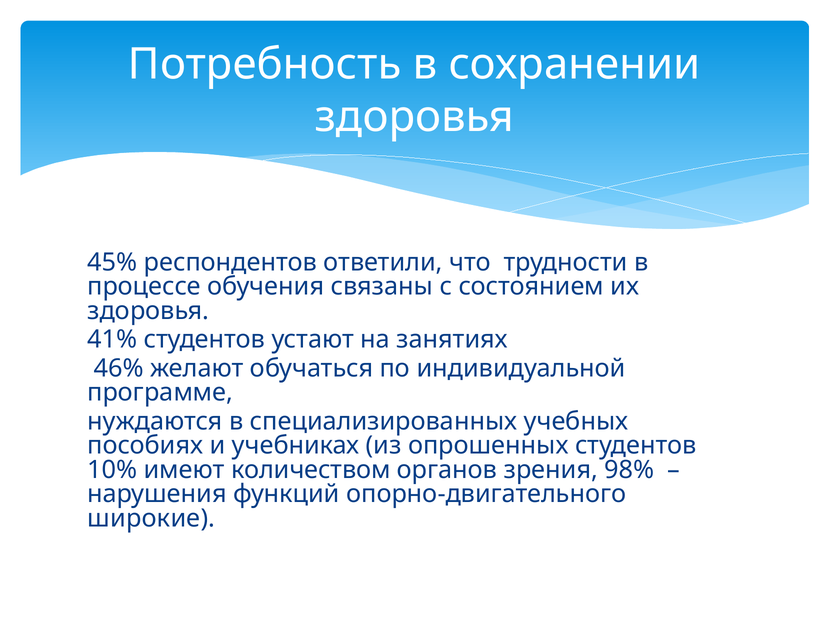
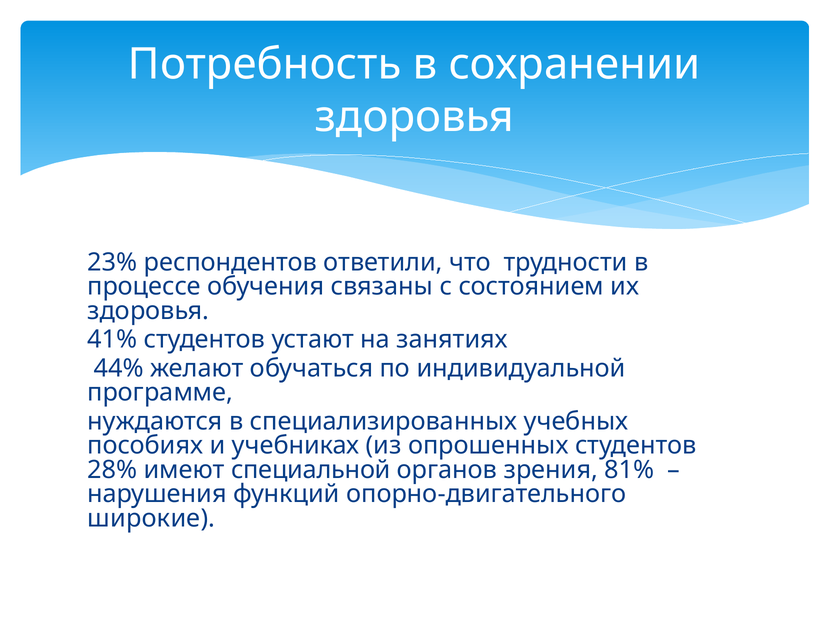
45%: 45% -> 23% (112, 263)
46%: 46% -> 44% (119, 369)
10%: 10% -> 28% (112, 470)
количеством: количеством -> специальной (311, 470)
98%: 98% -> 81% (629, 470)
